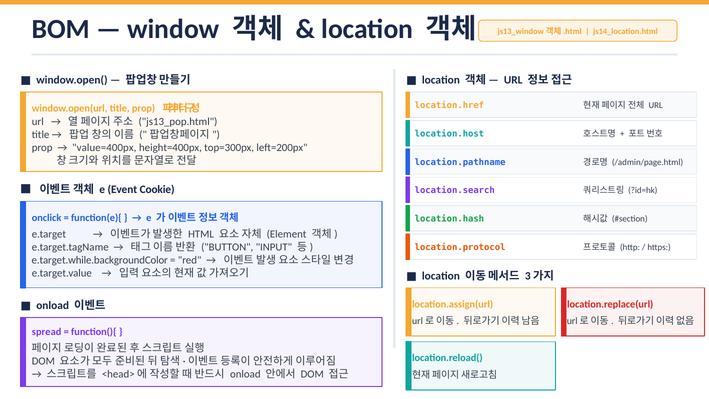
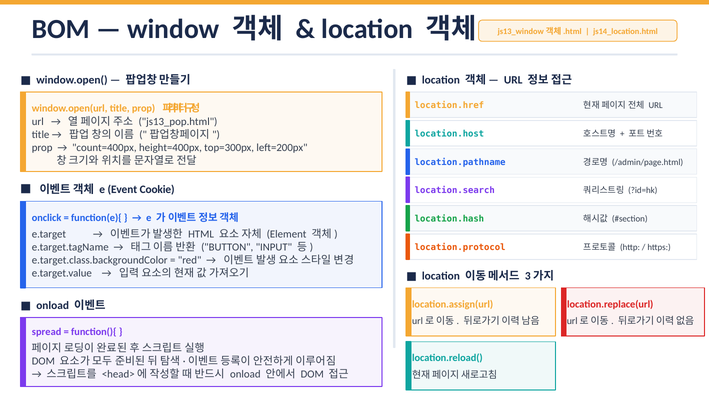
value=400px: value=400px -> count=400px (104, 147)
e.target.while.backgroundColor: e.target.while.backgroundColor -> e.target.class.backgroundColor (100, 260)
